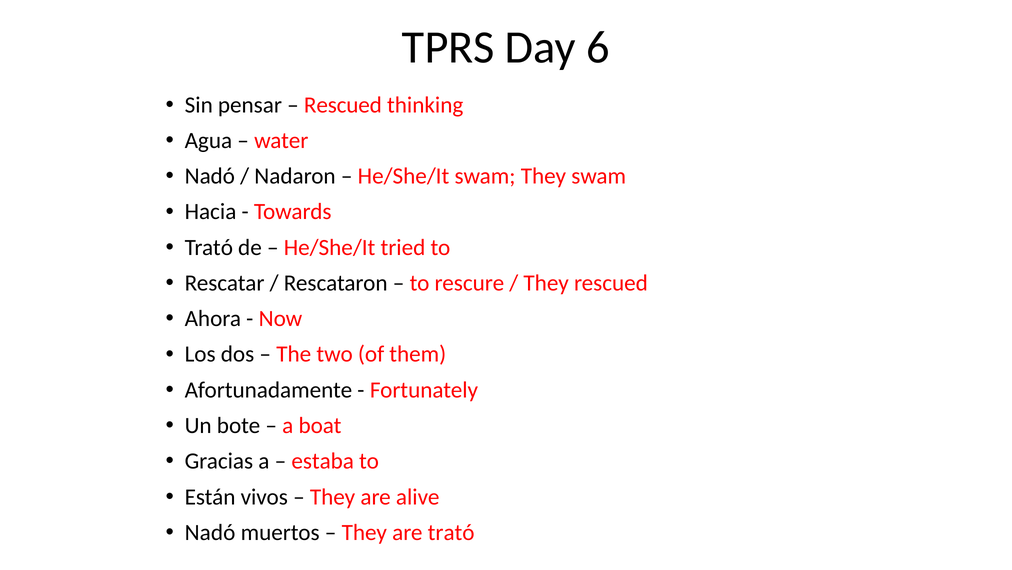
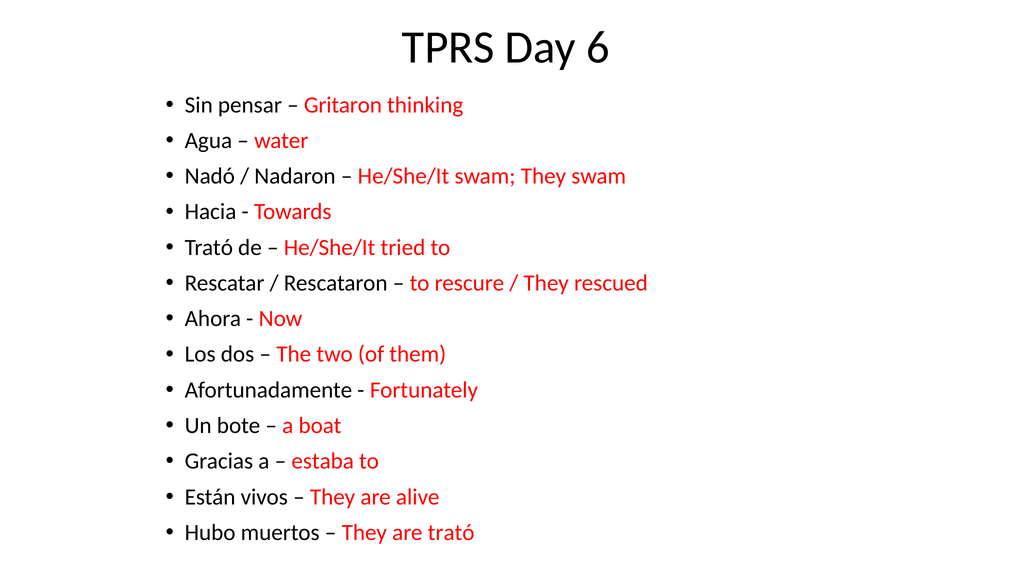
Rescued: Rescued -> Gritaron (343, 105)
Nadó: Nadó -> Hubo (210, 532)
